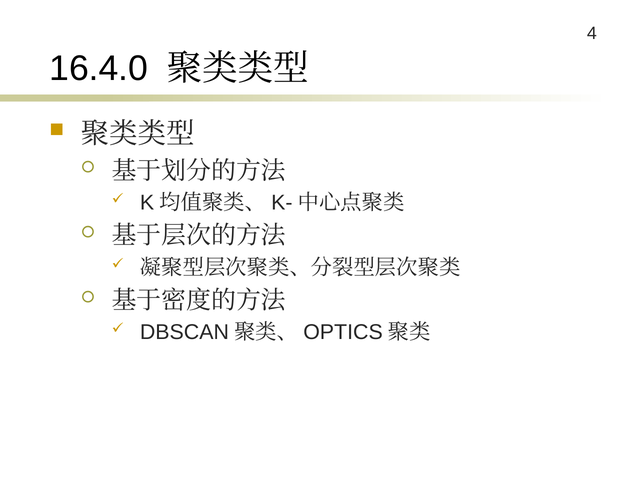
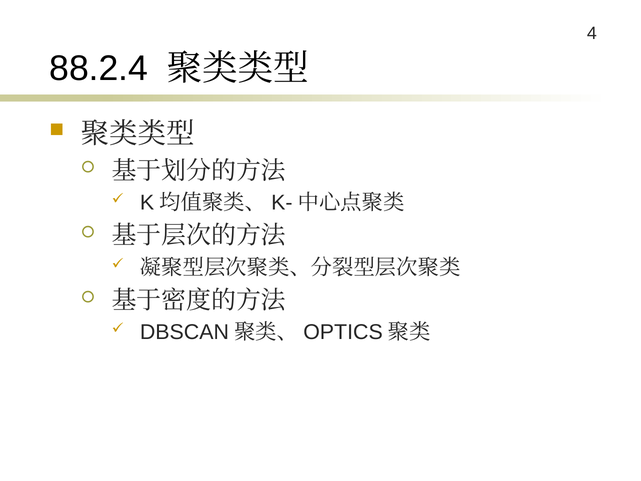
16.4.0: 16.4.0 -> 88.2.4 (99, 68)
